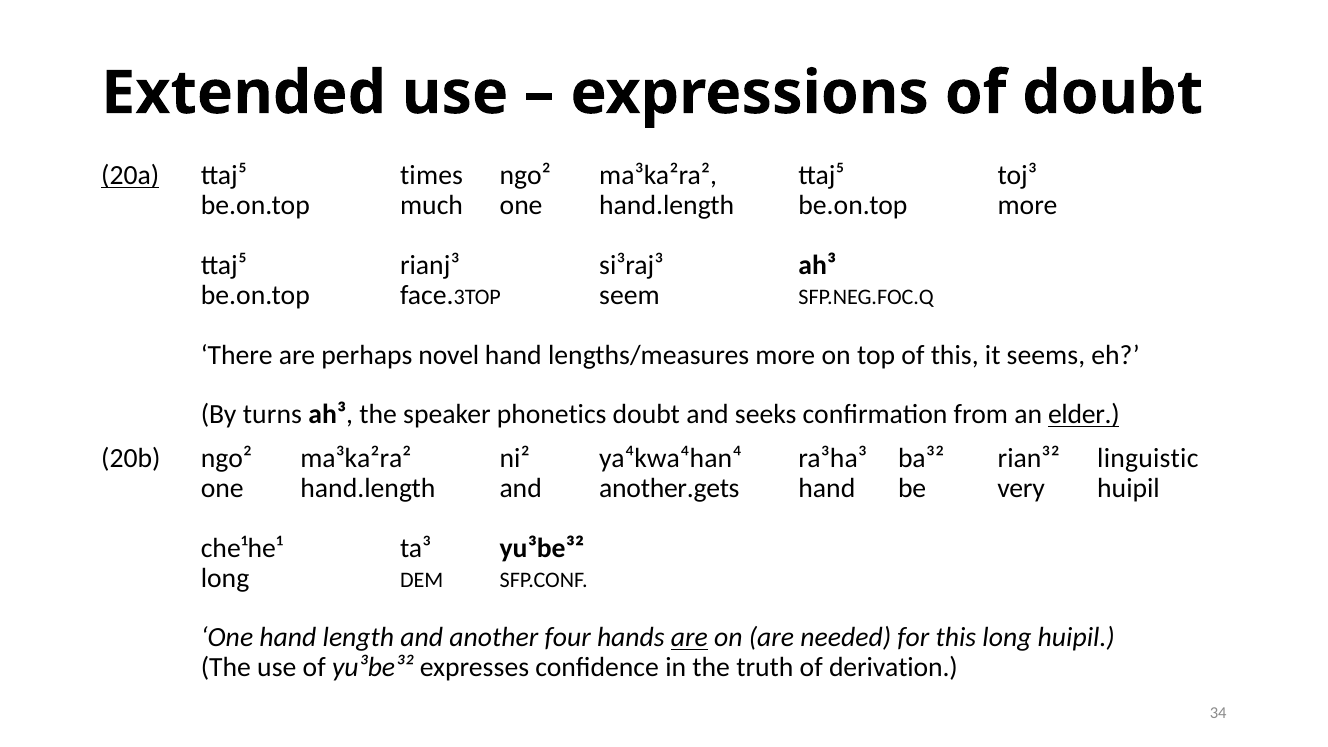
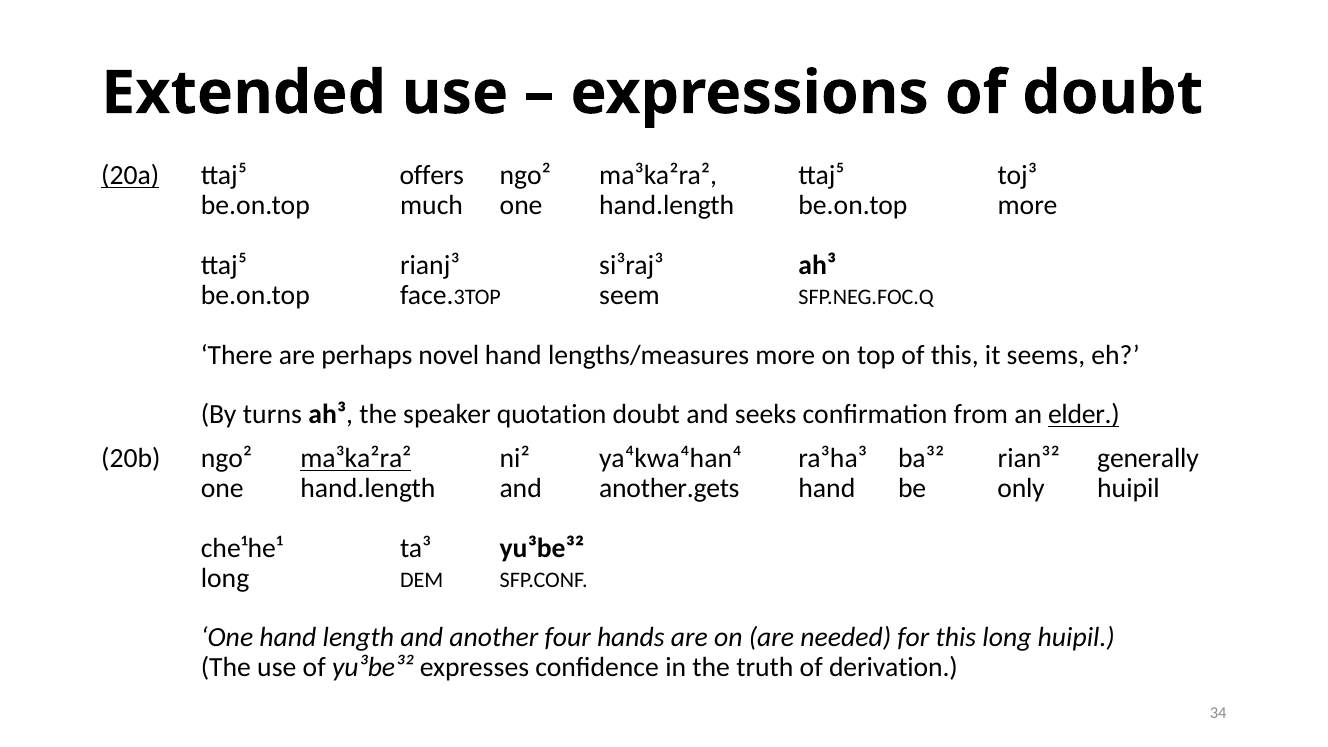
times: times -> offers (432, 176)
phonetics: phonetics -> quotation (552, 415)
ma³ka²ra² underline: none -> present (356, 458)
linguistic: linguistic -> generally (1148, 458)
very: very -> only (1021, 488)
are underline: present -> none (689, 638)
